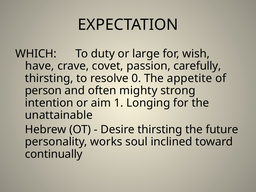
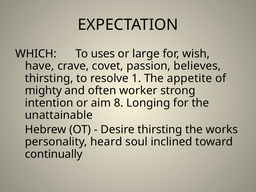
duty: duty -> uses (103, 54)
carefully: carefully -> believes (197, 66)
0: 0 -> 1 (136, 78)
person: person -> mighty (43, 91)
mighty: mighty -> worker (138, 91)
1: 1 -> 8 (119, 103)
future: future -> works (222, 130)
works: works -> heard (106, 142)
